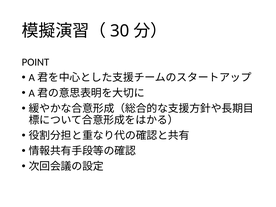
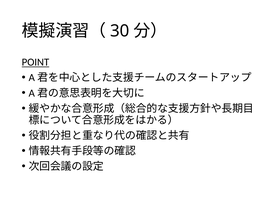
POINT underline: none -> present (35, 62)
